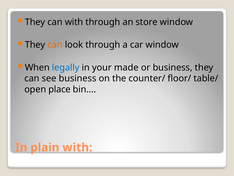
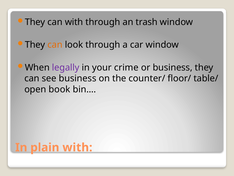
store: store -> trash (147, 22)
legally colour: blue -> purple (66, 67)
made: made -> crime (126, 67)
place: place -> book (59, 89)
